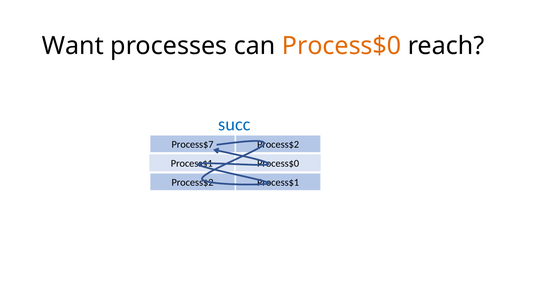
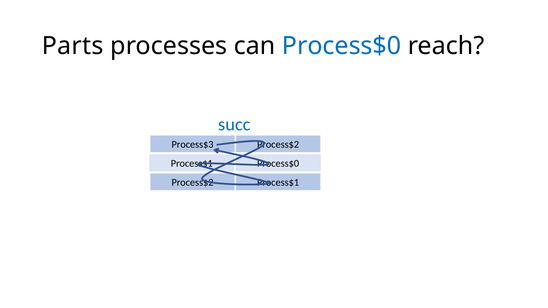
Want: Want -> Parts (73, 46)
Process$0 colour: orange -> blue (342, 46)
Process$7: Process$7 -> Process$3 (193, 145)
